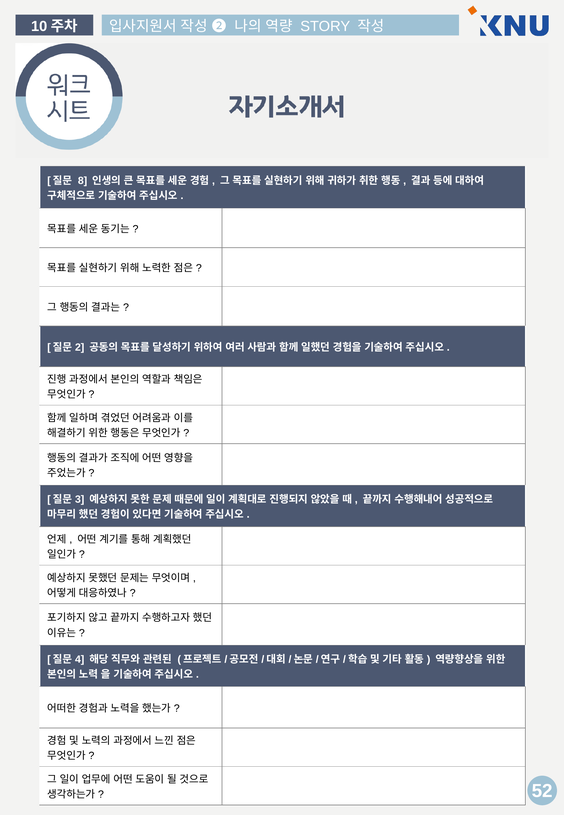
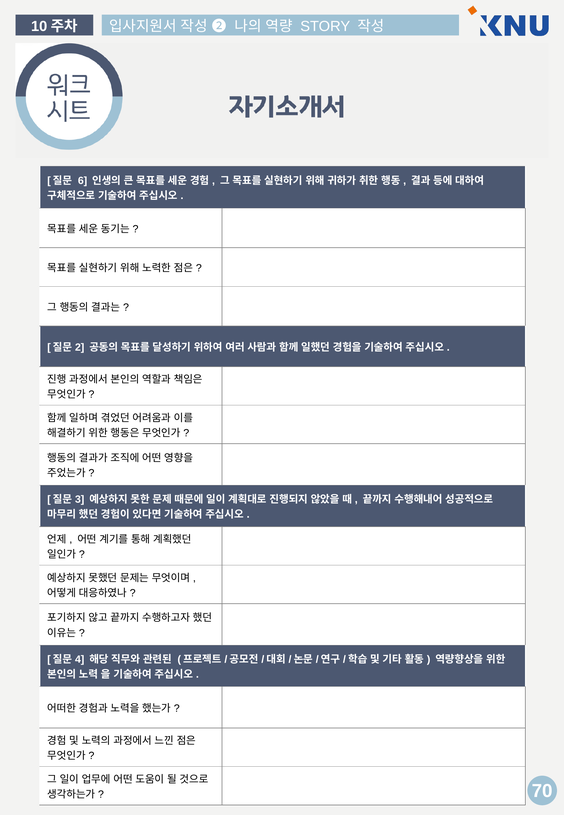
8: 8 -> 6 (83, 181)
52: 52 -> 70 (542, 791)
